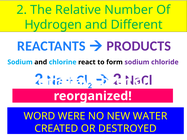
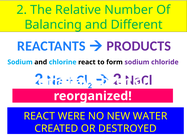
Hydrogen: Hydrogen -> Balancing (53, 25)
WORD: WORD -> REACT (39, 116)
